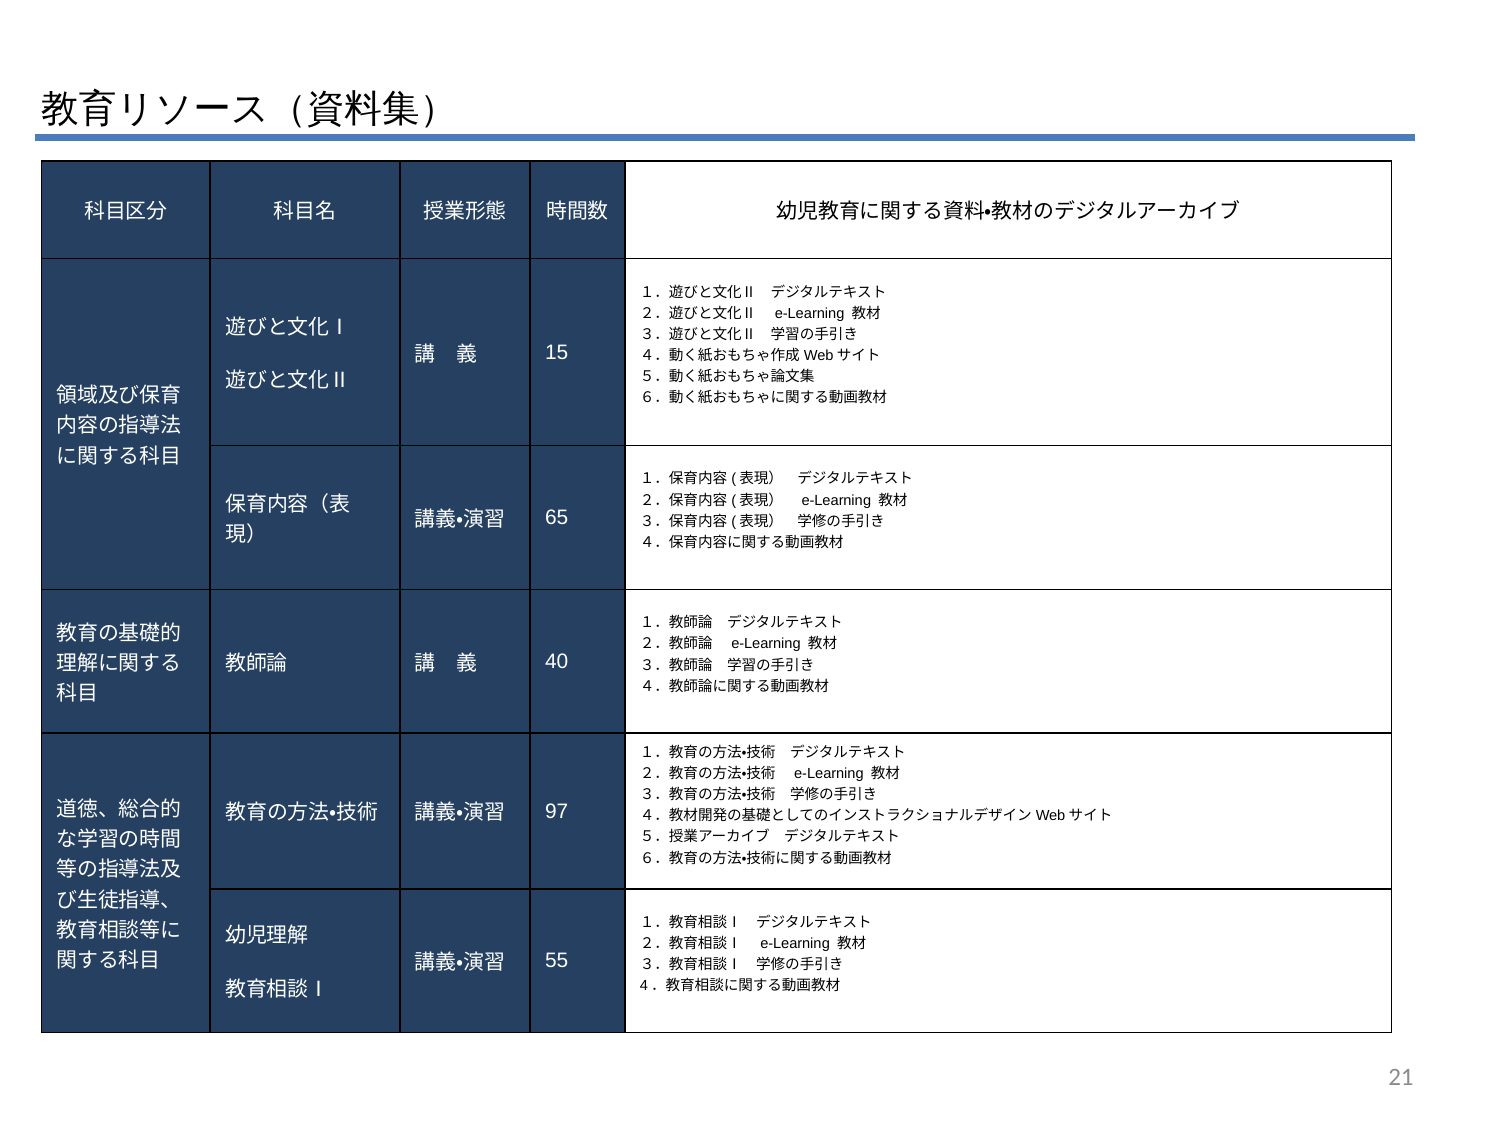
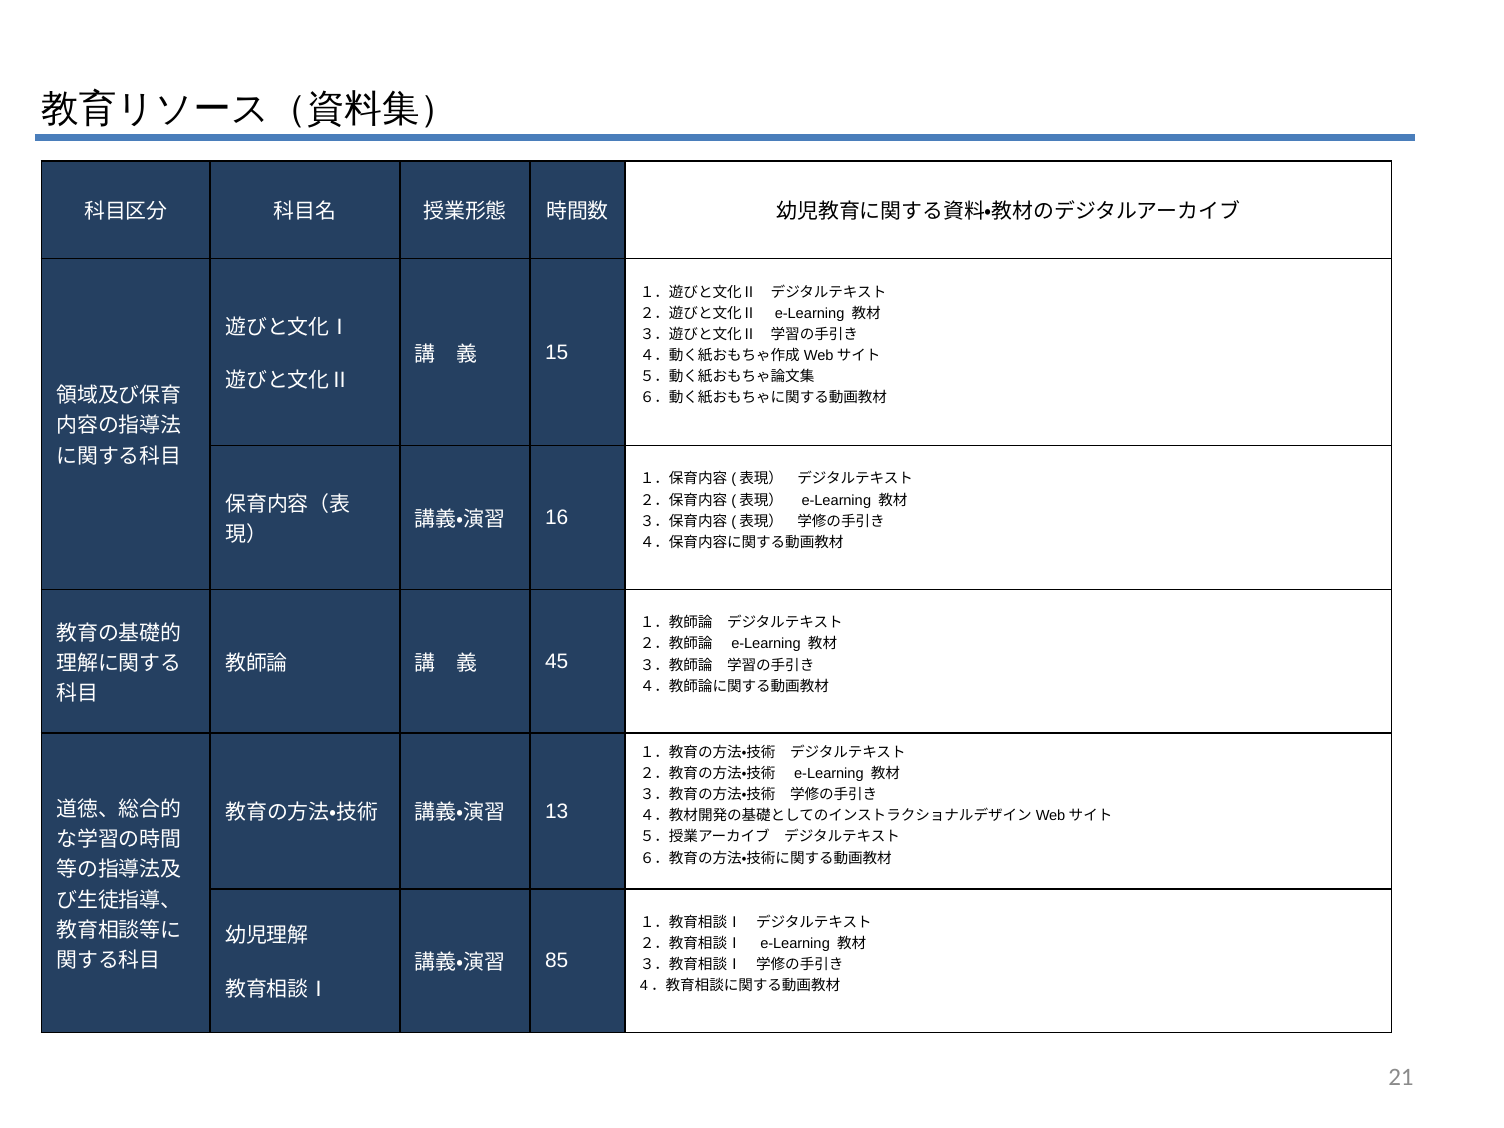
65: 65 -> 16 (557, 518)
40: 40 -> 45 (557, 662)
97: 97 -> 13 (557, 811)
55: 55 -> 85 (557, 961)
